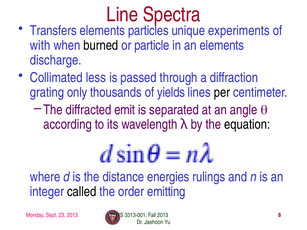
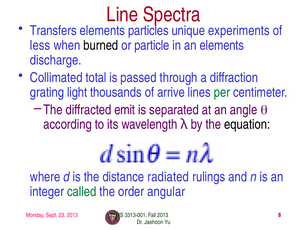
with: with -> less (40, 45)
less: less -> total (96, 78)
only: only -> light (77, 92)
yields: yields -> arrive (171, 92)
per colour: black -> green (222, 92)
energies: energies -> radiated (168, 177)
called colour: black -> green (82, 192)
emitting: emitting -> angular (166, 192)
